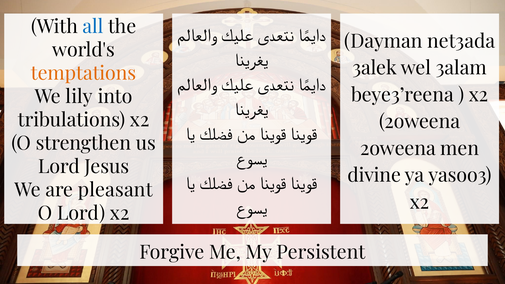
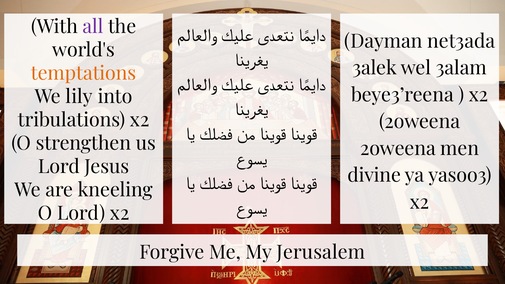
all colour: blue -> purple (93, 27)
pleasant: pleasant -> kneeling (115, 190)
Persistent: Persistent -> Jerusalem (321, 253)
